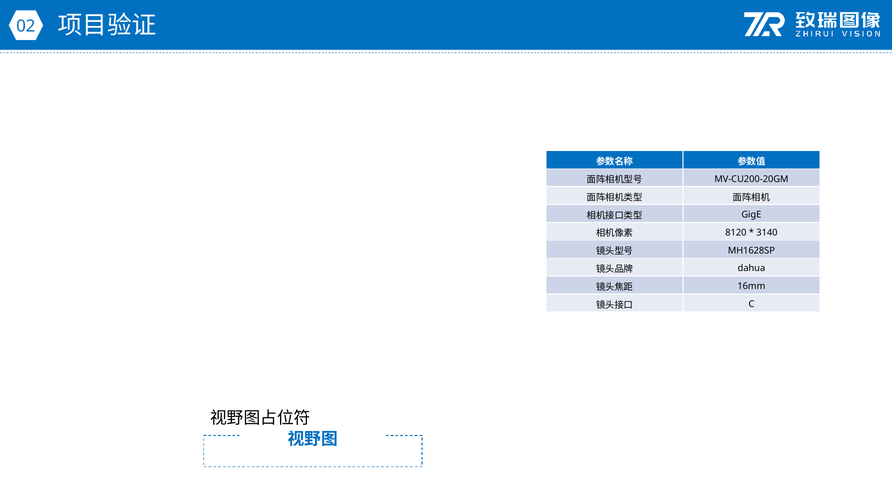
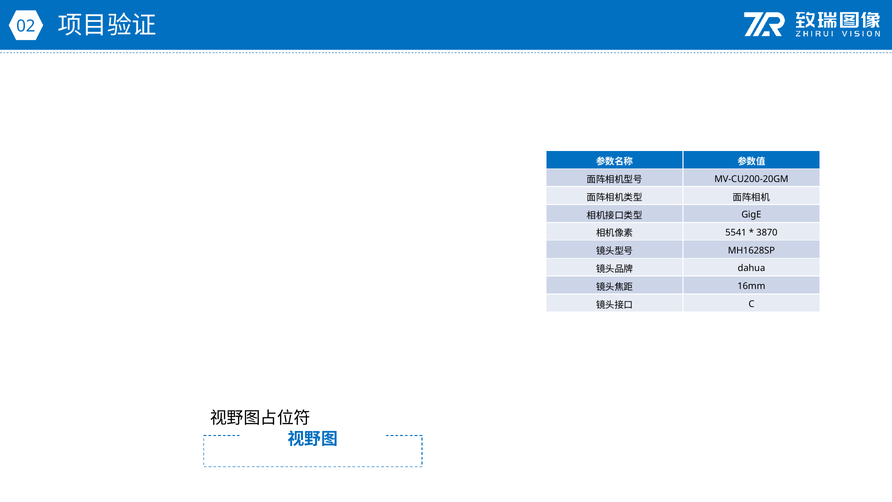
8120: 8120 -> 5541 (736, 233)
3140: 3140 -> 3870 (767, 233)
